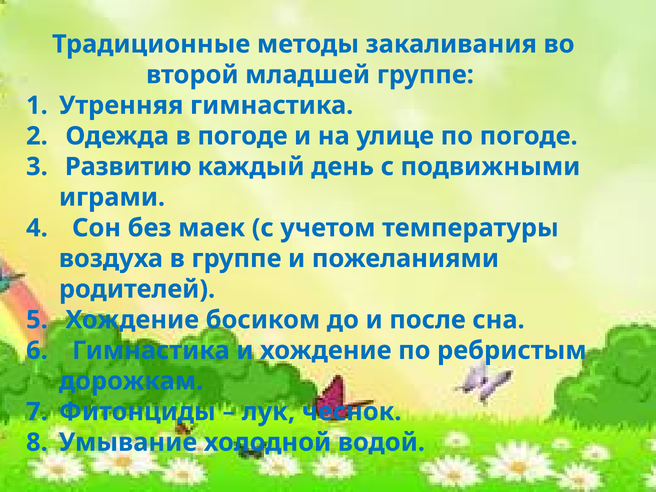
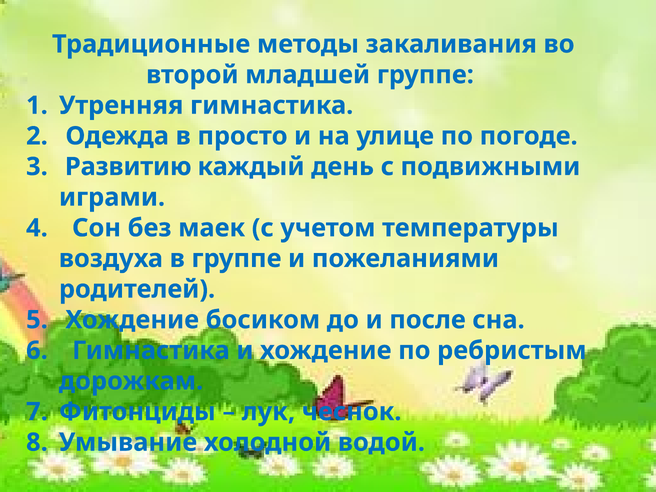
в погоде: погоде -> просто (242, 136)
